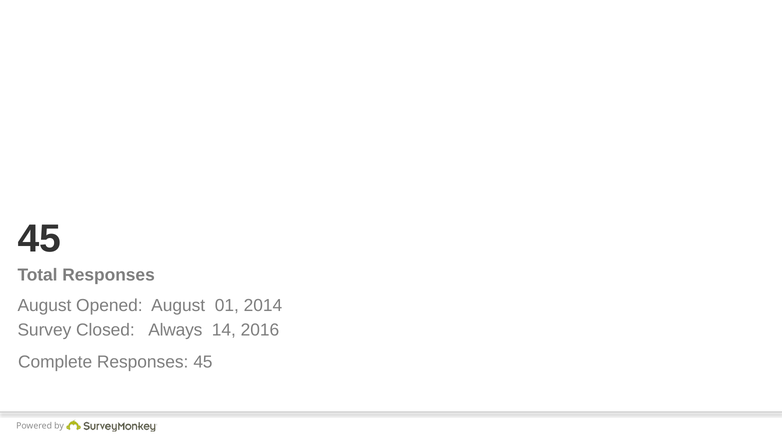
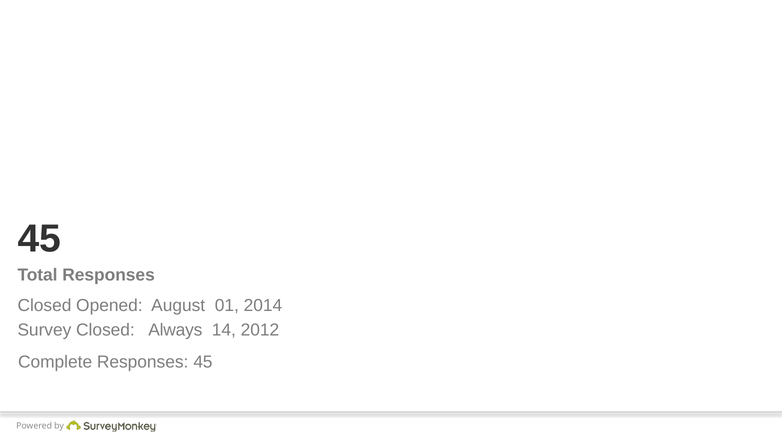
August: August -> Closed (44, 306)
2016: 2016 -> 2012 (260, 330)
